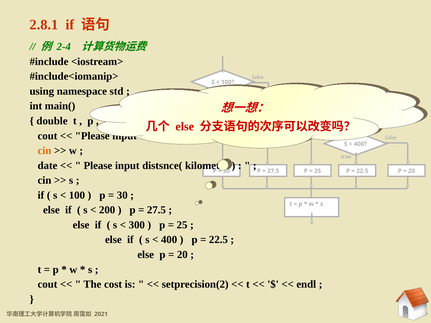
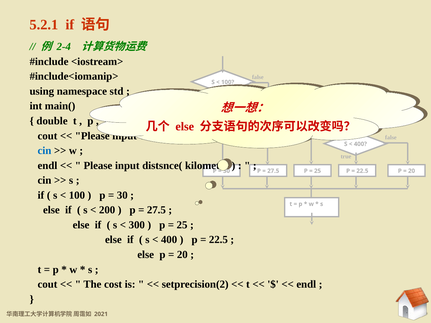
2.8.1: 2.8.1 -> 5.2.1 (44, 25)
cin colour: orange -> blue (45, 151)
date: date -> endl (48, 166)
